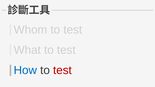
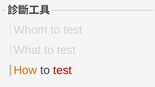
How colour: blue -> orange (25, 70)
